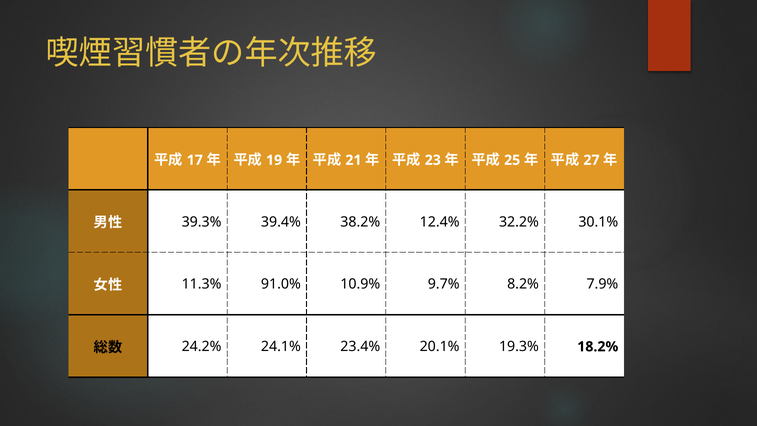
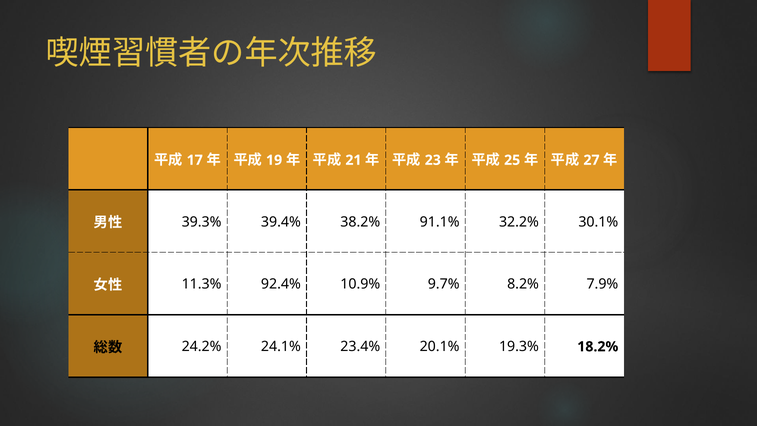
12.4%: 12.4% -> 91.1% (440, 222)
91.0%: 91.0% -> 92.4% (281, 284)
